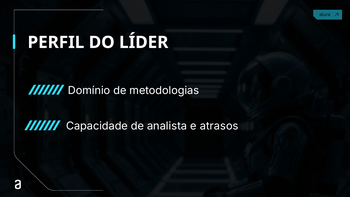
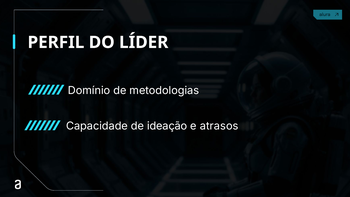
analista: analista -> ideação (167, 126)
